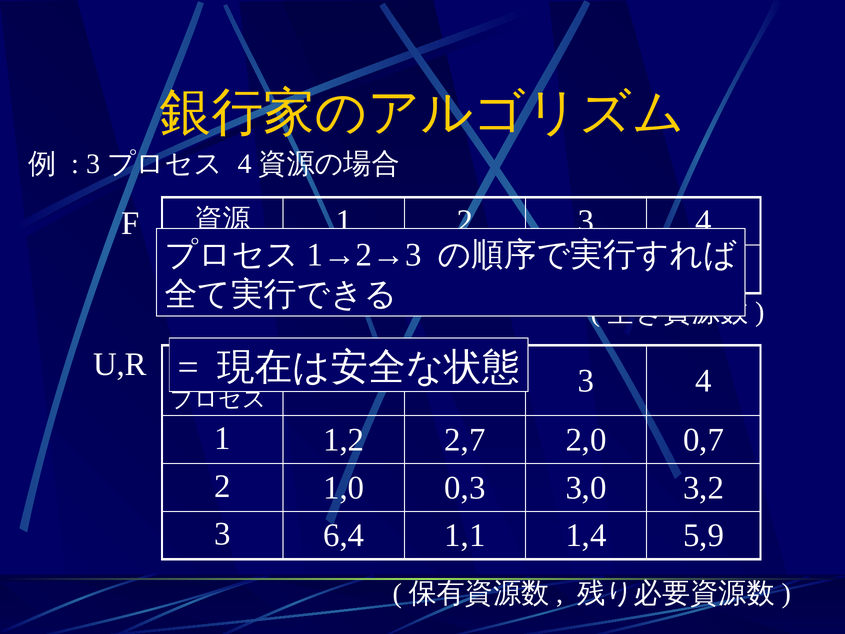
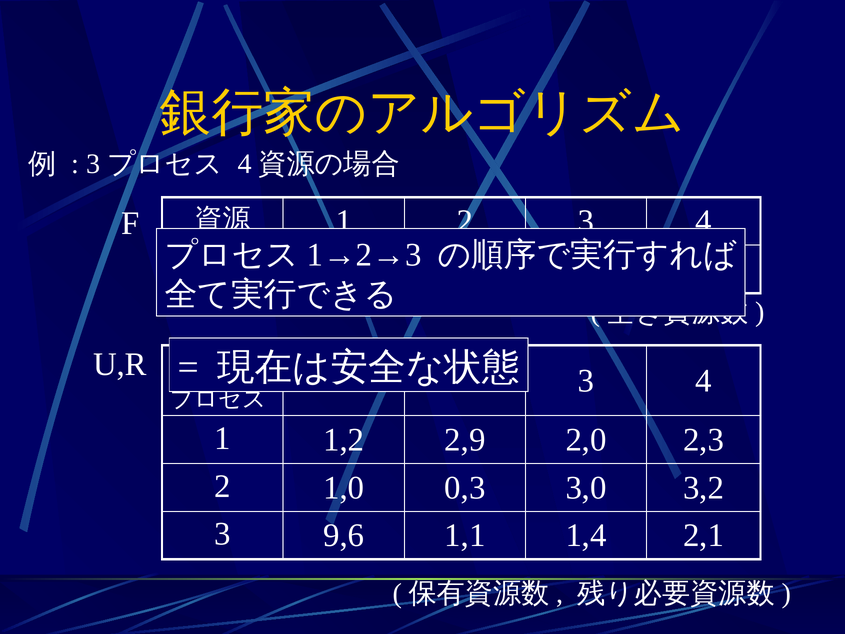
2,7: 2,7 -> 2,9 (465, 440)
0,7: 0,7 -> 2,3 (704, 440)
6,4: 6,4 -> 9,6 (344, 535)
5,9: 5,9 -> 2,1 (704, 535)
